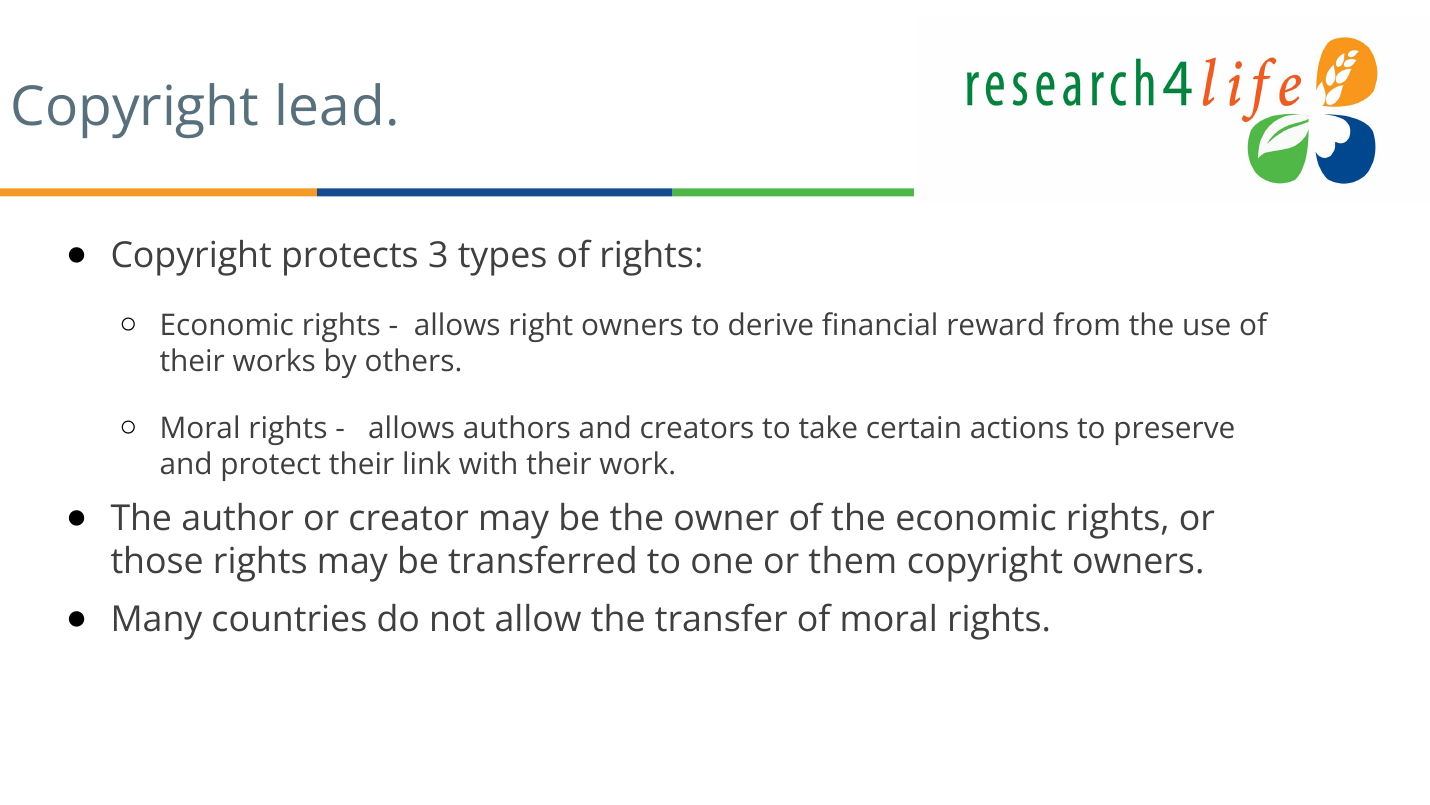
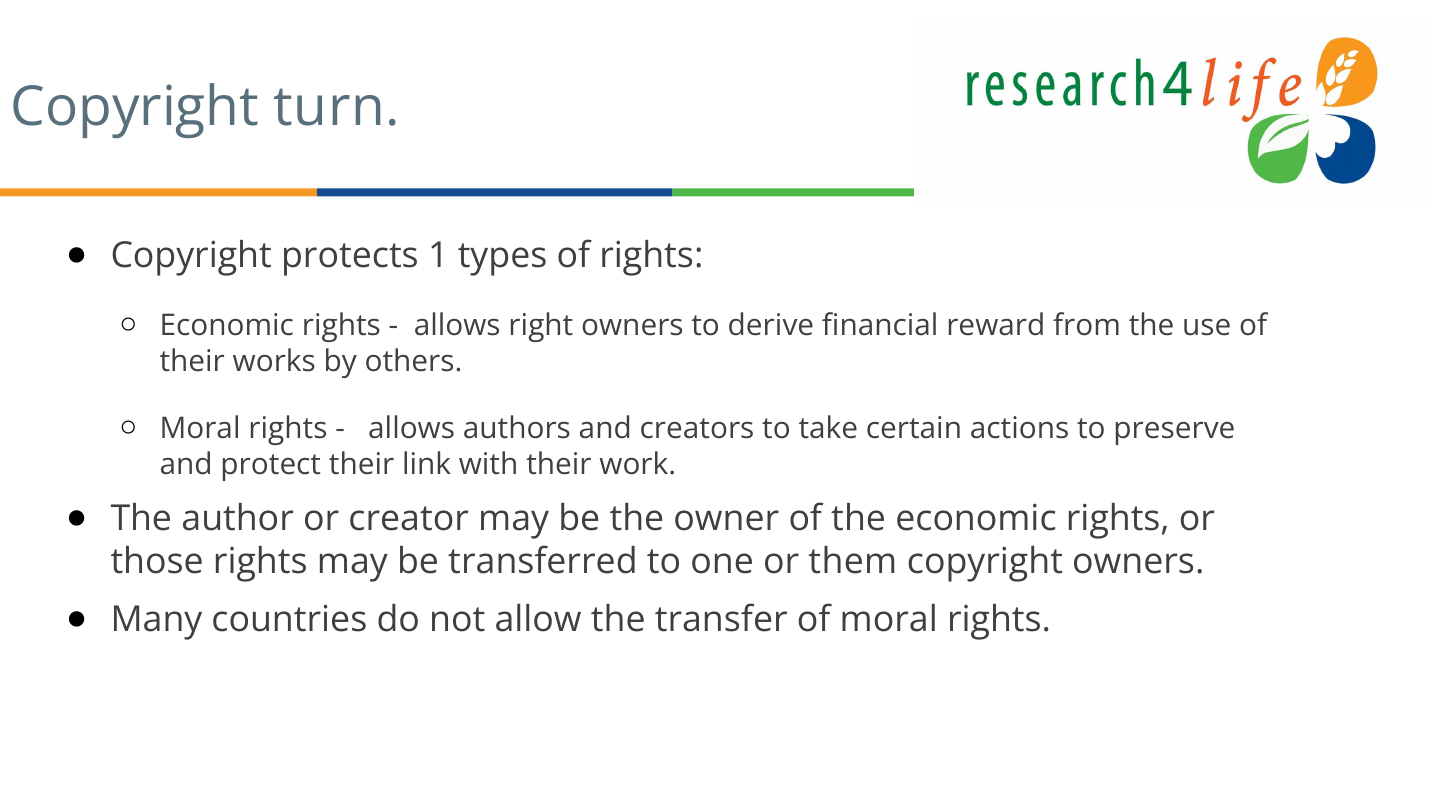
lead: lead -> turn (337, 107)
3: 3 -> 1 (438, 255)
